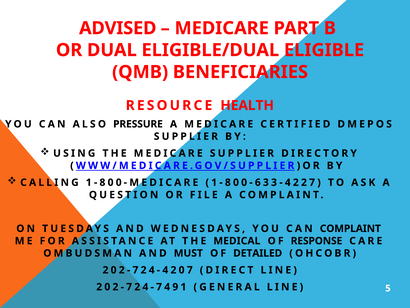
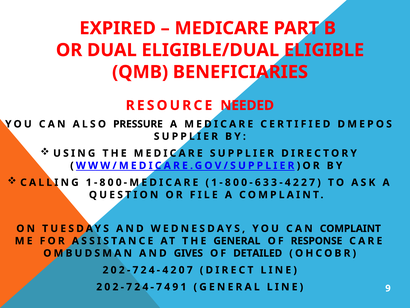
ADVISED: ADVISED -> EXPIRED (118, 28)
HEALTH: HEALTH -> NEEDED (247, 105)
THE MEDICAL: MEDICAL -> GENERAL (237, 241)
MUST: MUST -> GIVES (188, 253)
5: 5 -> 9 (388, 288)
